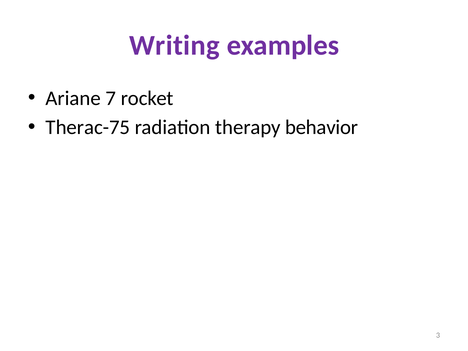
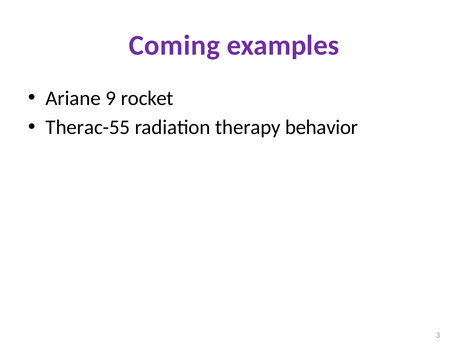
Writing: Writing -> Coming (174, 45)
7: 7 -> 9 (111, 98)
Therac-75: Therac-75 -> Therac-55 (88, 127)
